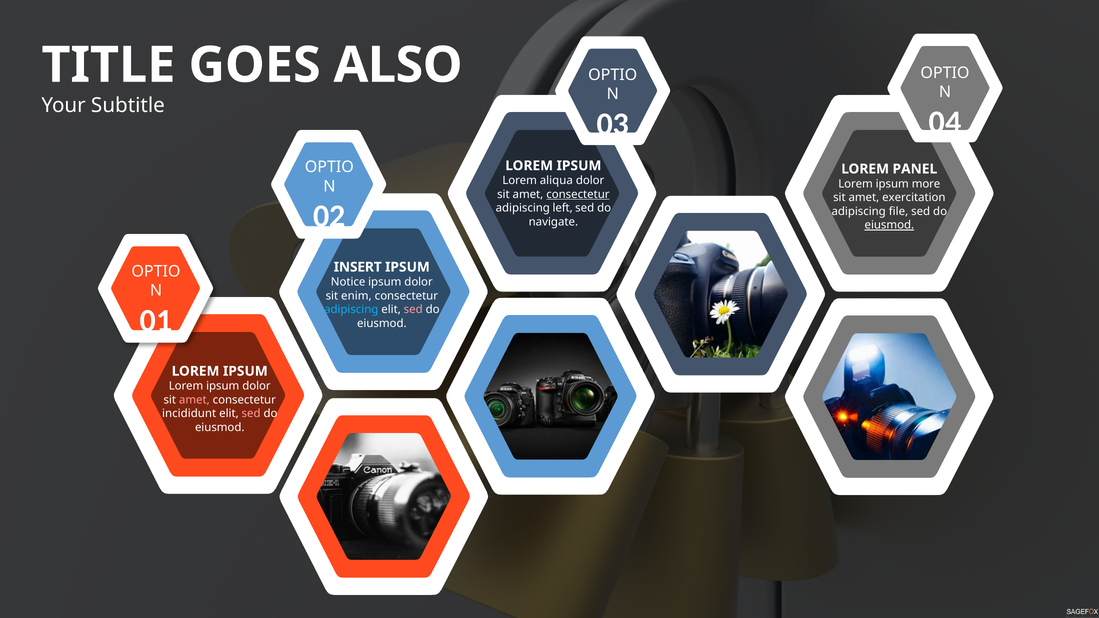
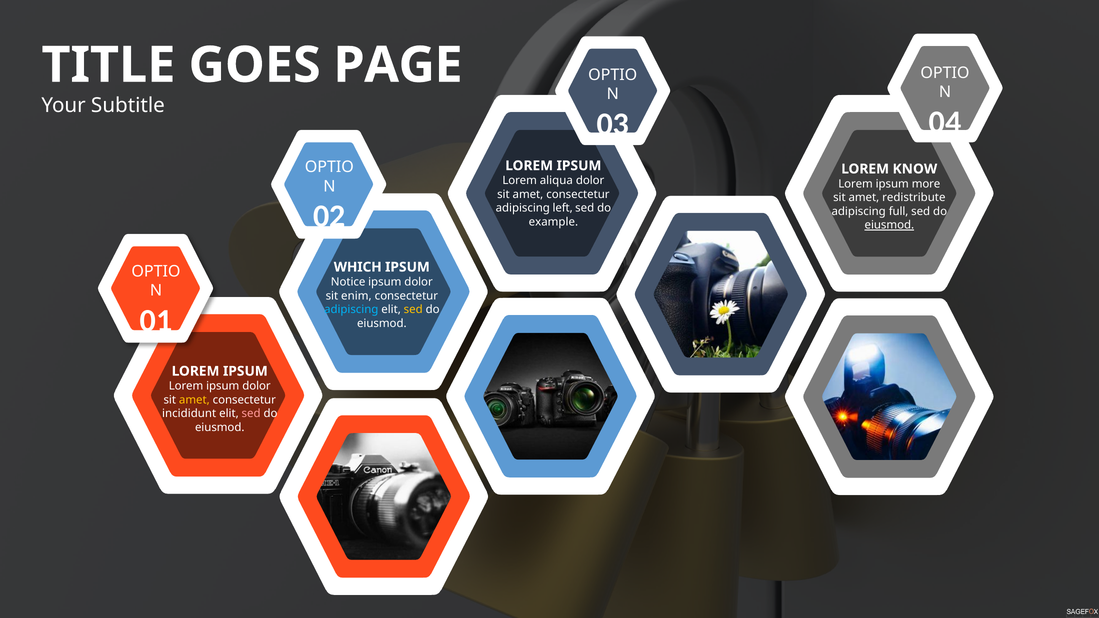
ALSO: ALSO -> PAGE (398, 65)
PANEL: PANEL -> KNOW (915, 169)
consectetur underline: present -> none (578, 194)
exercitation: exercitation -> redistribute (914, 198)
file: file -> full (899, 211)
navigate: navigate -> example (553, 222)
INSERT: INSERT -> WHICH (358, 267)
sed colour: pink -> yellow (413, 310)
amet colour: pink -> yellow (194, 400)
